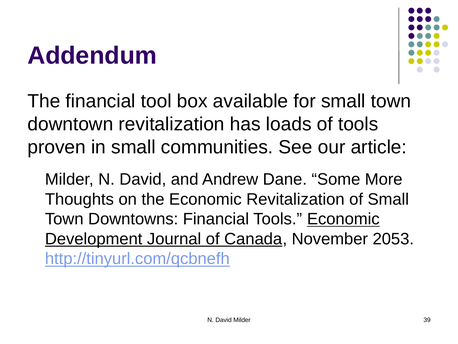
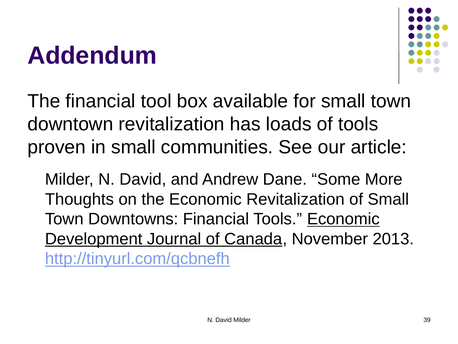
2053: 2053 -> 2013 (393, 239)
